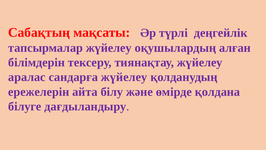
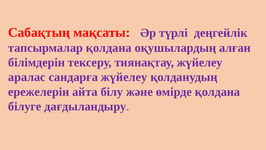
тапсырмалар жүйелеу: жүйелеу -> қолдана (109, 48)
